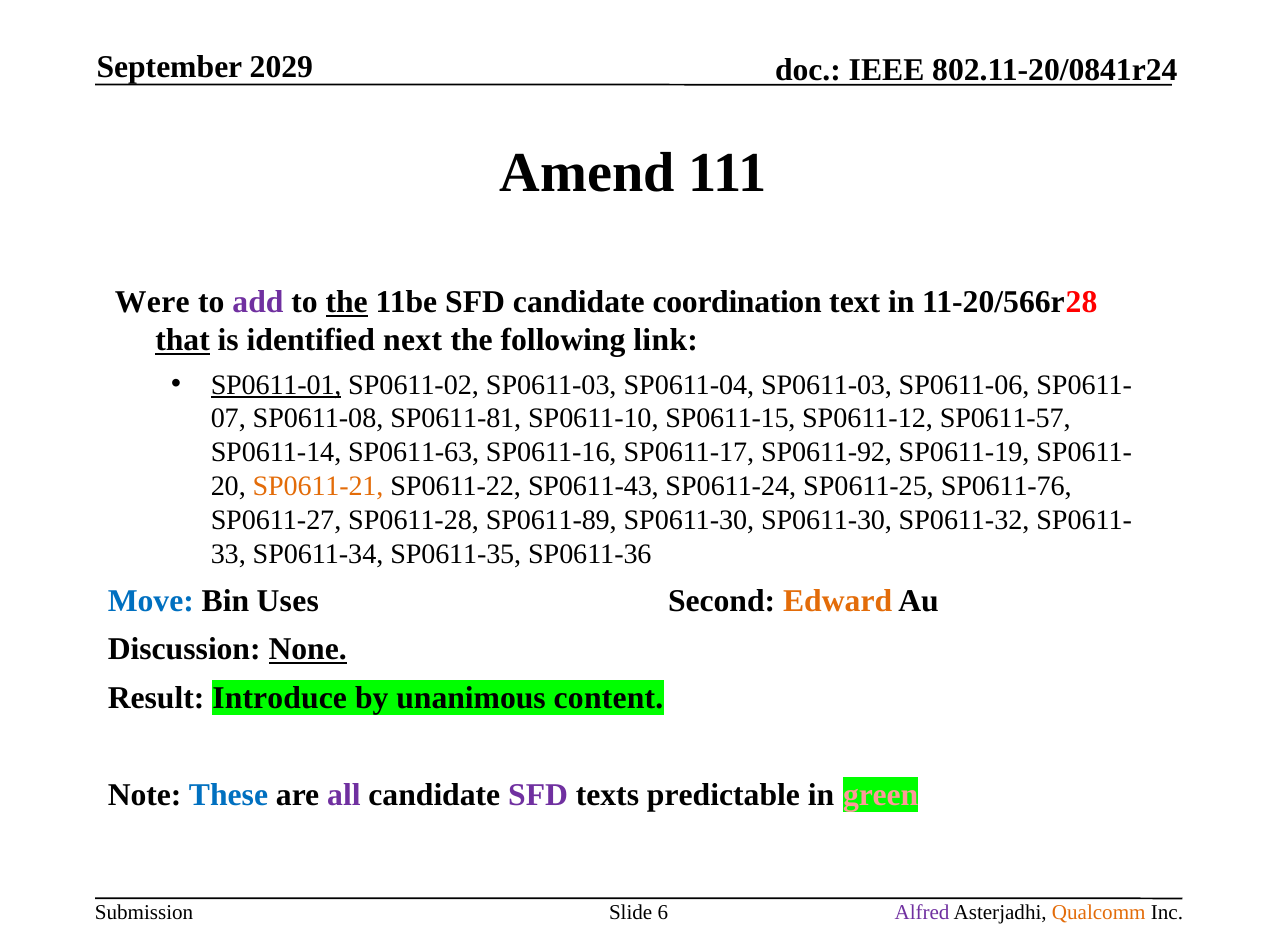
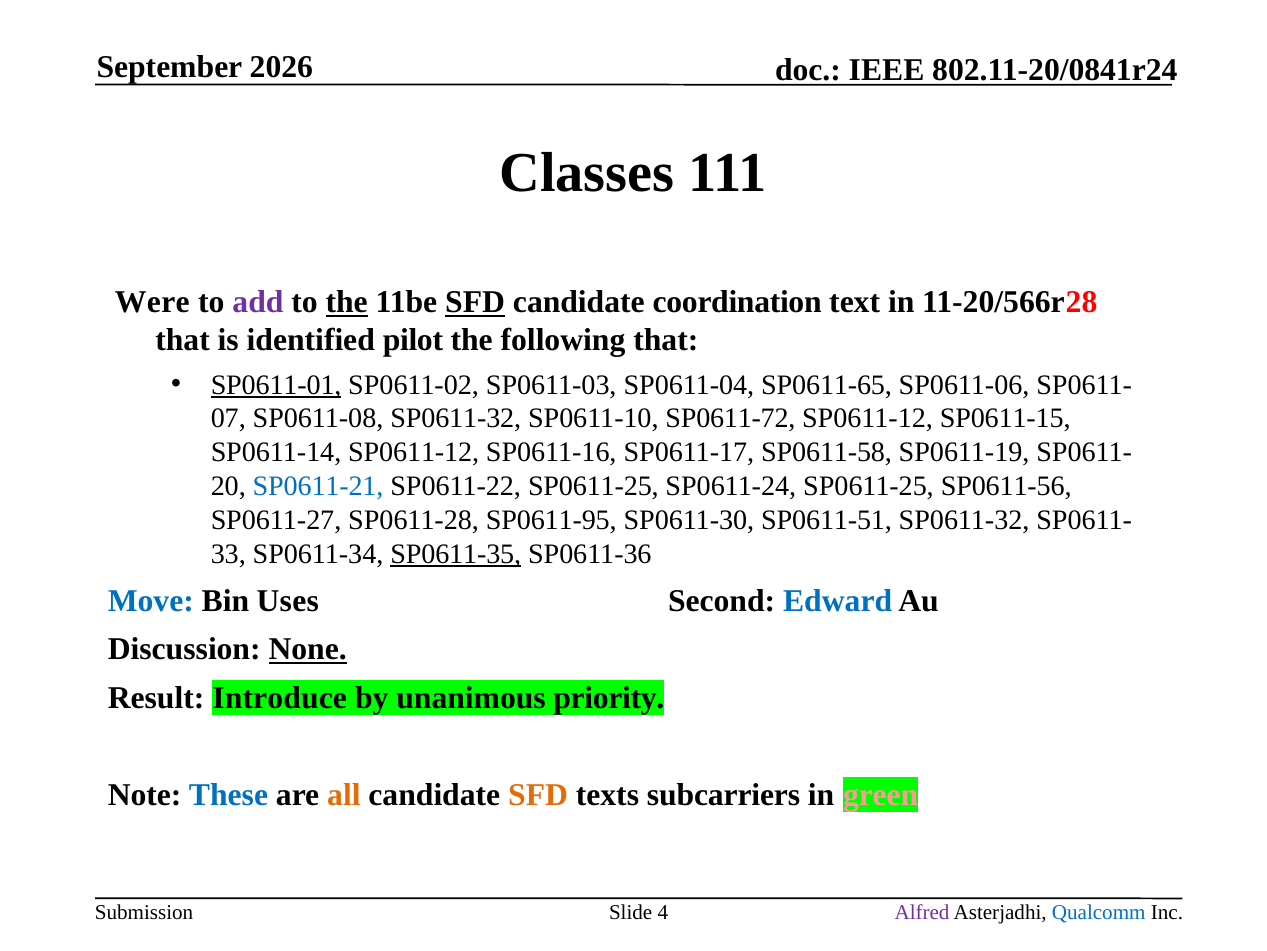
2029: 2029 -> 2026 (281, 67)
Amend: Amend -> Classes (587, 173)
SFD underline: none -> present (475, 302)
that underline: present -> none (183, 340)
next: next -> pilot (413, 340)
following link: link -> that (666, 340)
SP0611-04 SP0611-03: SP0611-03 -> SP0611-65 (827, 385)
SP0611-08 SP0611-81: SP0611-81 -> SP0611-32 (456, 418)
SP0611-15: SP0611-15 -> SP0611-72 (730, 418)
SP0611-57: SP0611-57 -> SP0611-15 (1005, 418)
SP0611-14 SP0611-63: SP0611-63 -> SP0611-12 (414, 452)
SP0611-92: SP0611-92 -> SP0611-58 (827, 452)
SP0611-21 colour: orange -> blue (318, 486)
SP0611-22 SP0611-43: SP0611-43 -> SP0611-25 (593, 486)
SP0611-76: SP0611-76 -> SP0611-56 (1006, 486)
SP0611-89: SP0611-89 -> SP0611-95 (551, 520)
SP0611-30 SP0611-30: SP0611-30 -> SP0611-51 (827, 520)
SP0611-35 underline: none -> present (456, 553)
Edward colour: orange -> blue (838, 600)
content: content -> priority (609, 697)
all colour: purple -> orange (344, 794)
SFD colour: purple -> orange (538, 794)
predictable: predictable -> subcarriers (724, 794)
6: 6 -> 4 (663, 911)
Qualcomm colour: orange -> blue (1099, 911)
